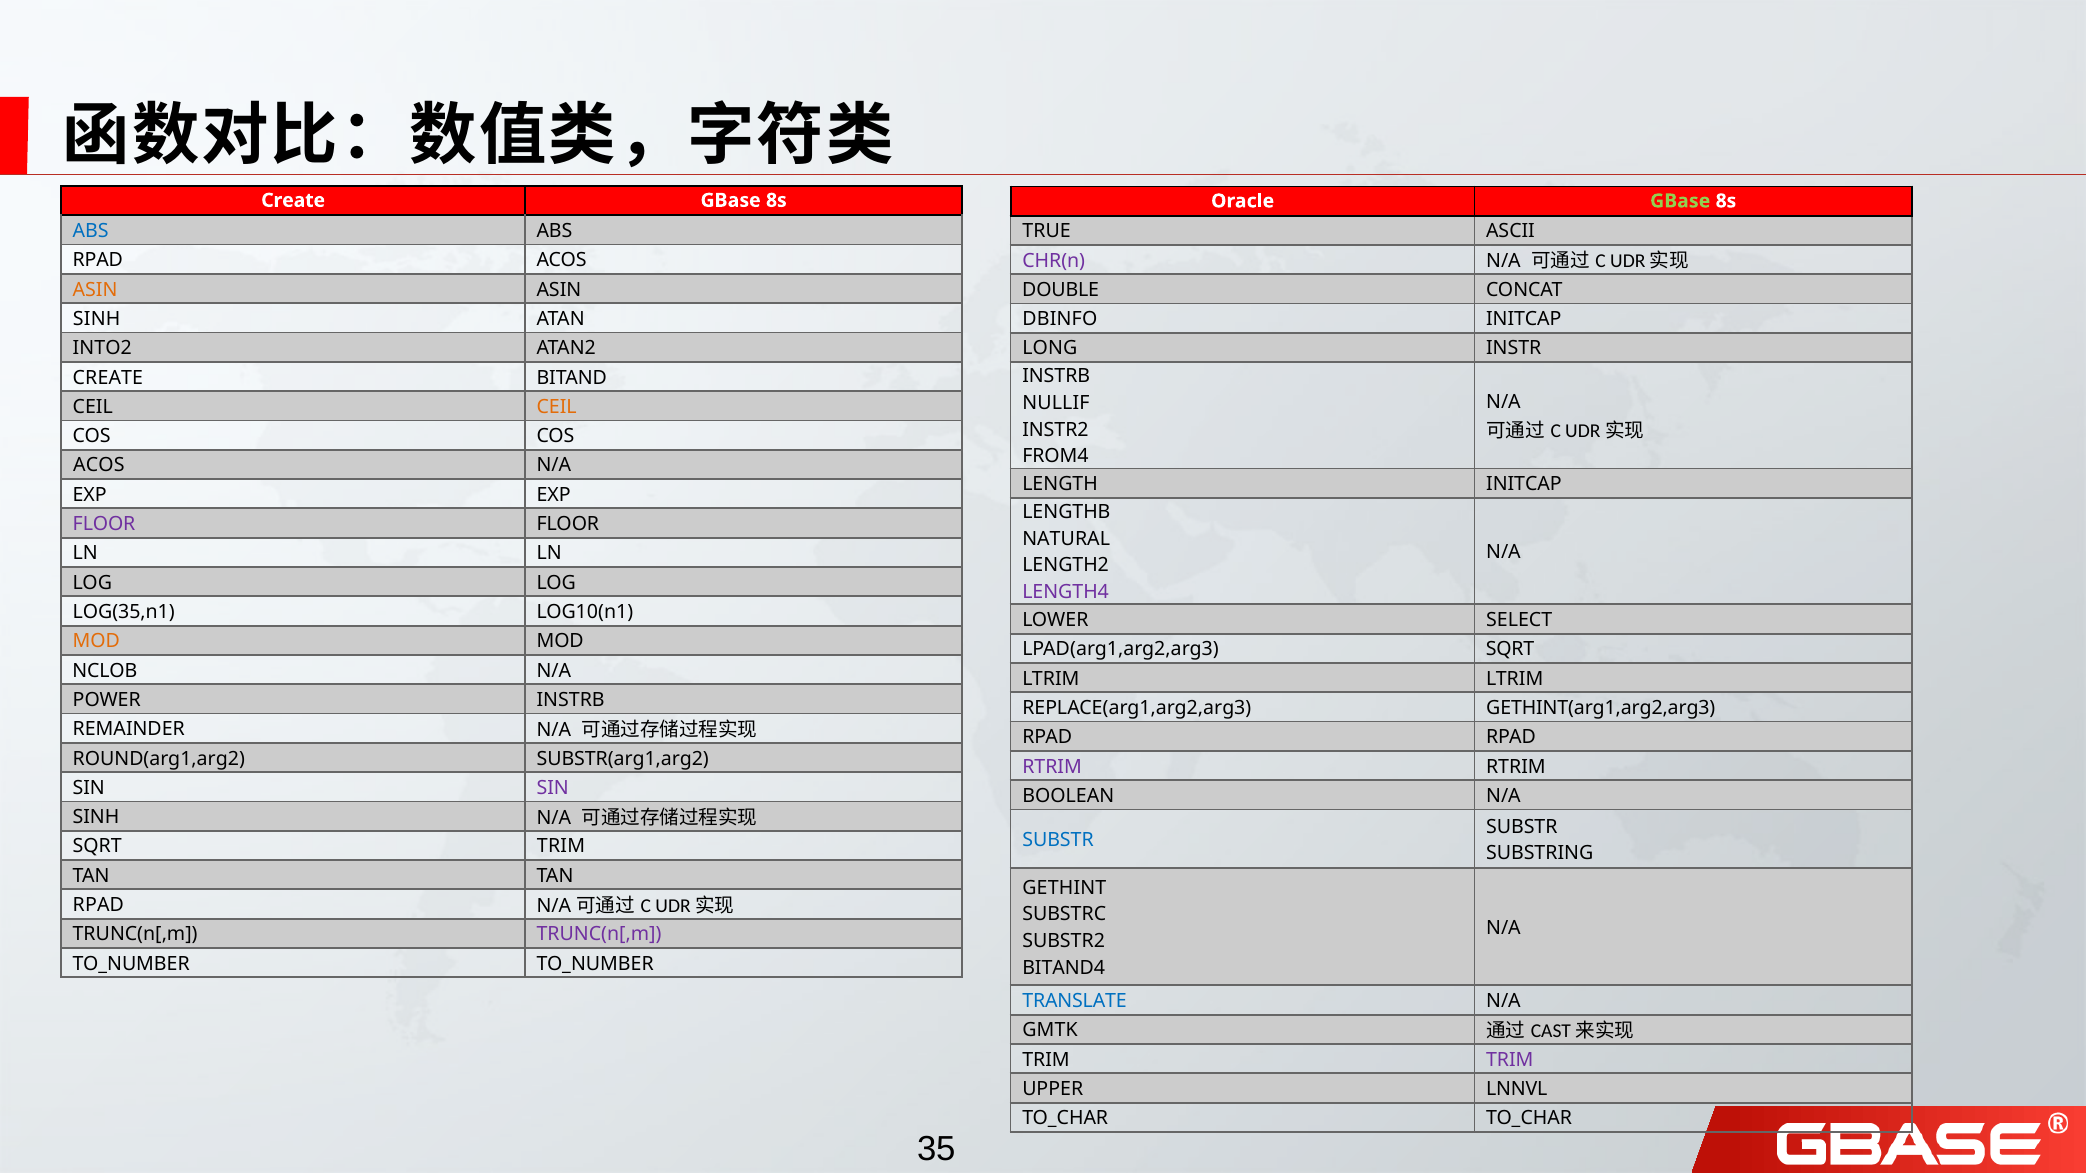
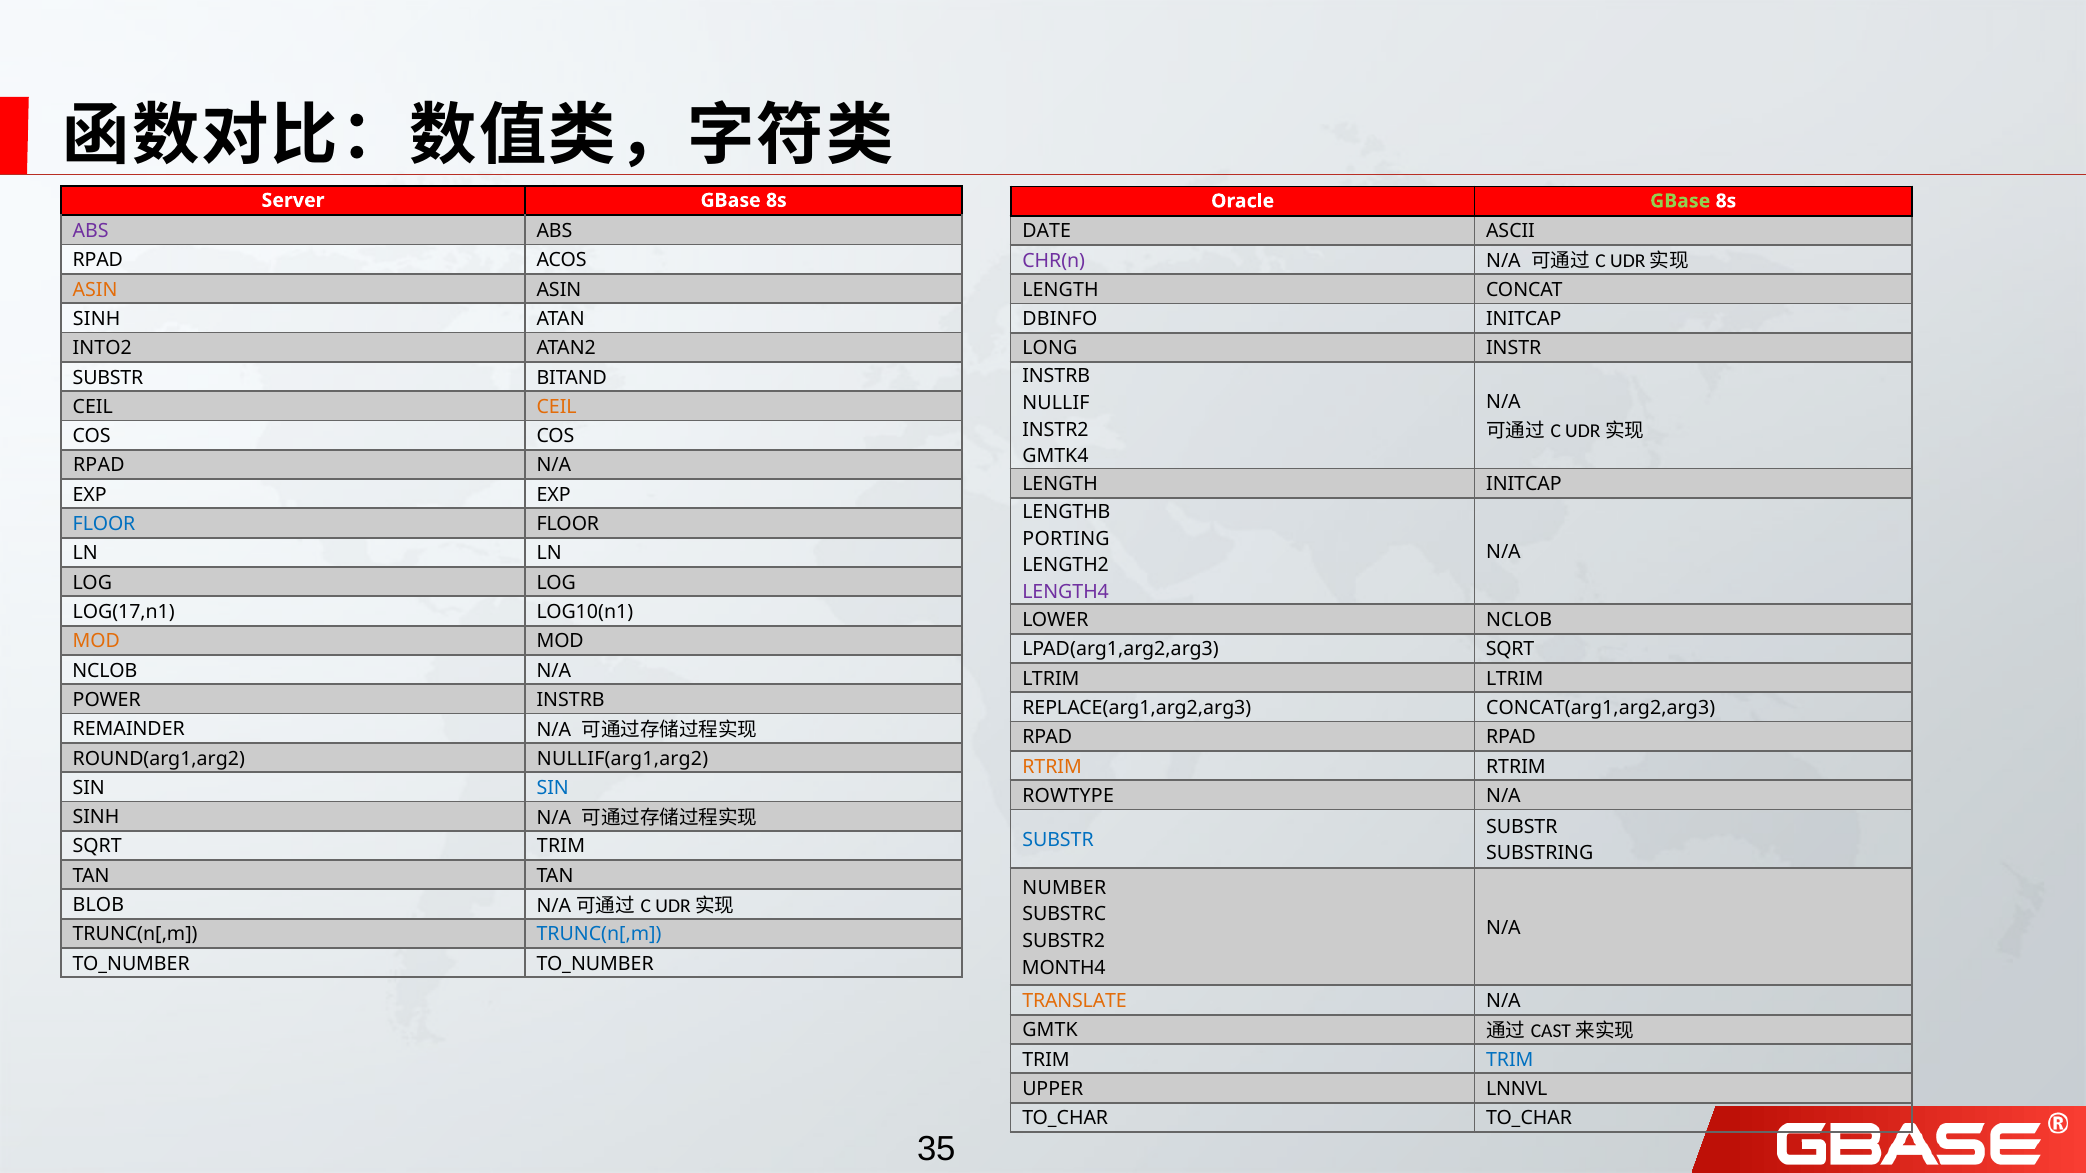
Create: Create -> Server (293, 200)
ABS colour: blue -> purple (91, 231)
TRUE: TRUE -> DATE (1047, 231)
DOUBLE: DOUBLE -> LENGTH (1060, 290)
CREATE: CREATE -> SUBSTR (108, 378)
FROM4: FROM4 -> GMTK4 (1055, 456)
ACOS: ACOS -> RPAD (99, 466)
FLOOR colour: purple -> blue (104, 524)
NATURAL: NATURAL -> PORTING (1066, 539)
LOG(35,n1: LOG(35,n1 -> LOG(17,n1 (124, 612)
LOWER SELECT: SELECT -> NCLOB (1519, 620)
GETHINT(arg1,arg2,arg3: GETHINT(arg1,arg2,arg3 -> CONCAT(arg1,arg2,arg3 (1601, 708)
SUBSTR(arg1,arg2: SUBSTR(arg1,arg2 -> NULLIF(arg1,arg2 (623, 759)
RTRIM colour: purple -> orange (1052, 767)
SIN colour: purple -> blue (553, 788)
BOOLEAN: BOOLEAN -> ROWTYPE (1068, 796)
GETHINT: GETHINT -> NUMBER (1064, 888)
RPAD: RPAD -> BLOB (98, 905)
TRUNC(n[,m colour: purple -> blue (599, 935)
BITAND4: BITAND4 -> MONTH4 (1064, 968)
TRANSLATE colour: blue -> orange (1075, 1001)
TRIM colour: purple -> blue (1510, 1060)
